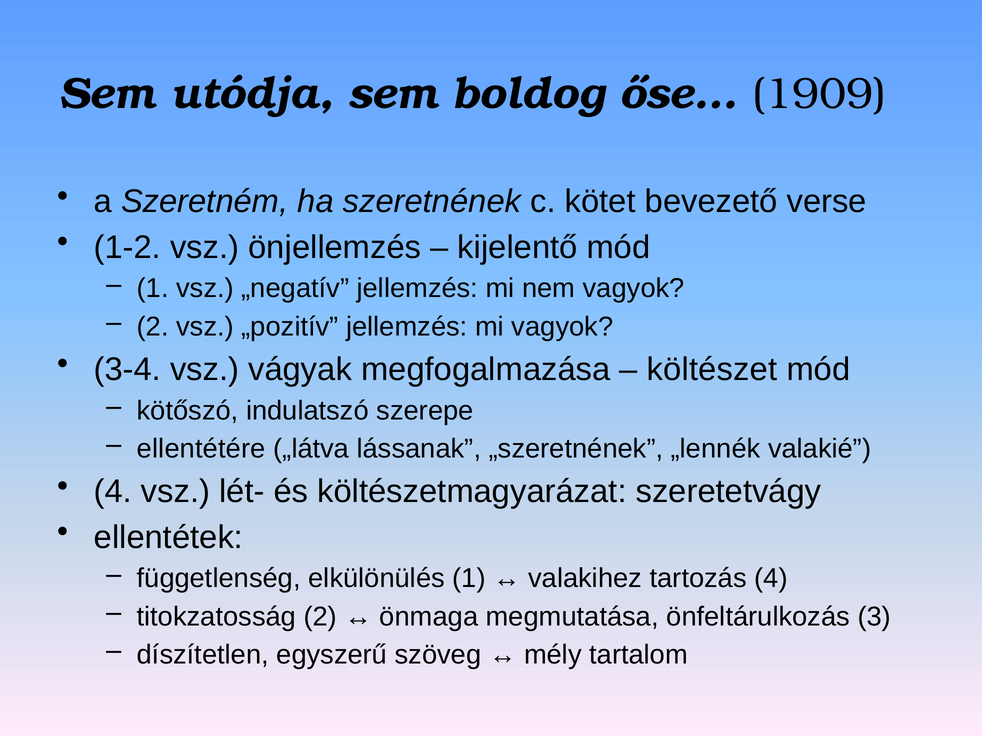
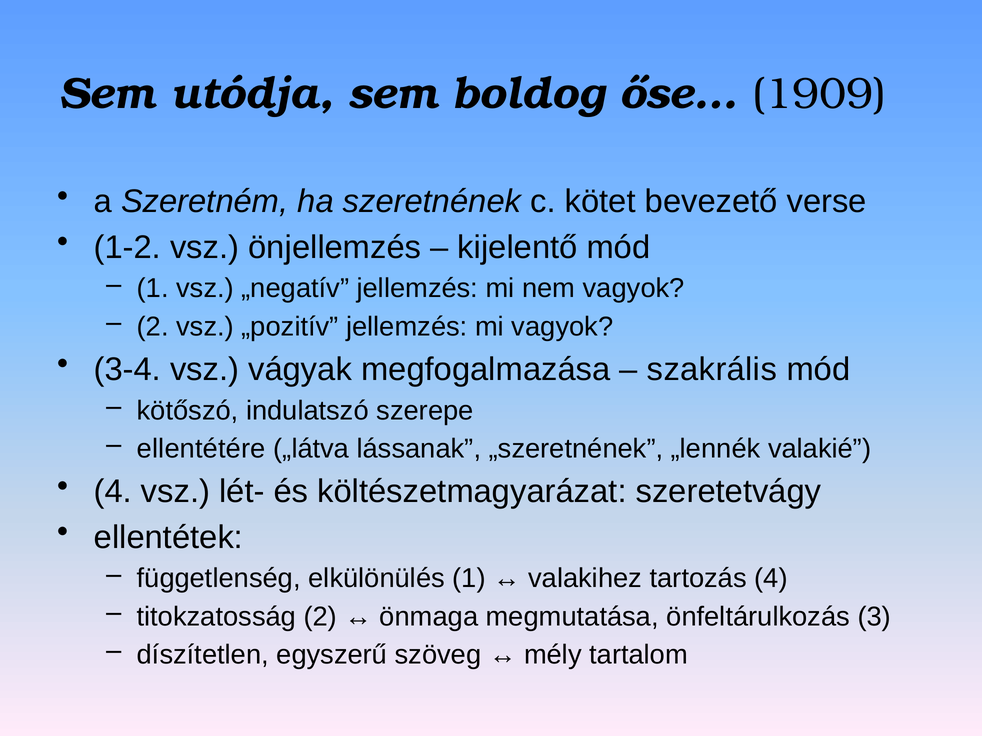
költészet: költészet -> szakrális (712, 370)
